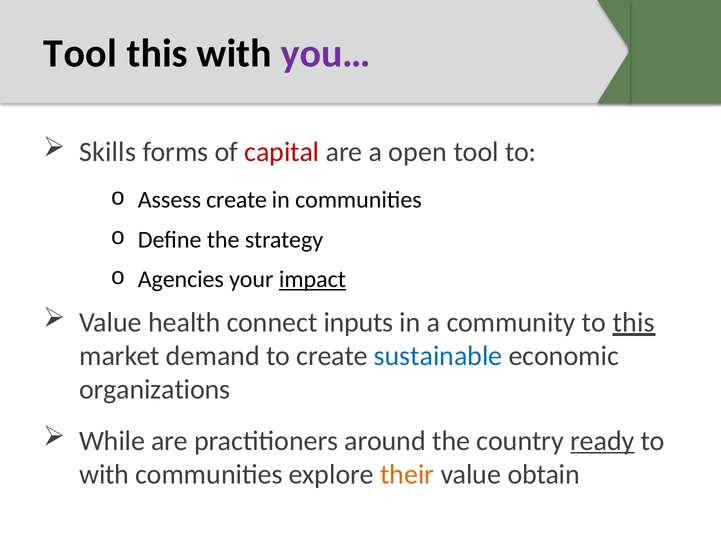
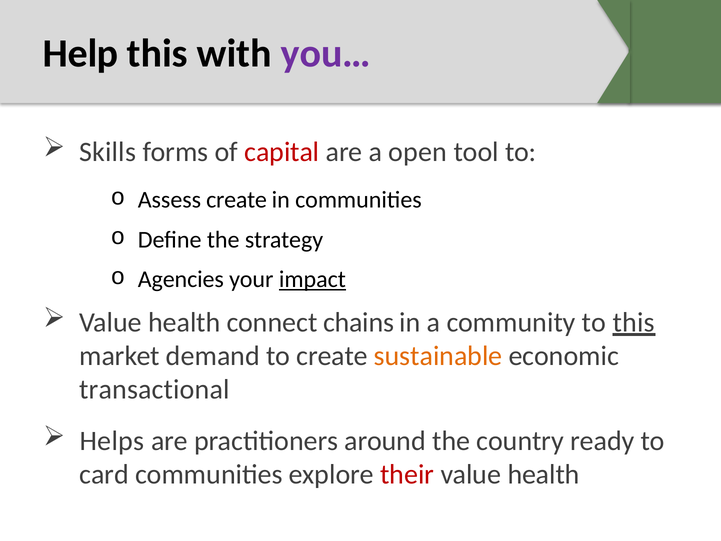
Tool: Tool -> Help (81, 54)
inputs: inputs -> chains (359, 322)
sustainable colour: blue -> orange (438, 356)
organizations: organizations -> transactional (155, 389)
While: While -> Helps (112, 441)
ready underline: present -> none (602, 441)
with: with -> card (104, 474)
their colour: orange -> red (407, 474)
obtain: obtain -> health (544, 474)
